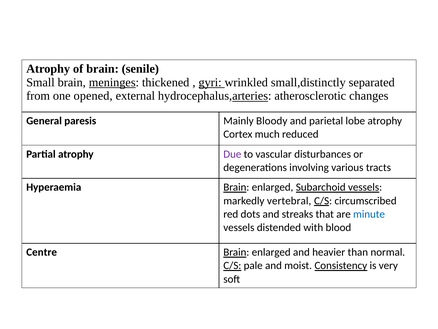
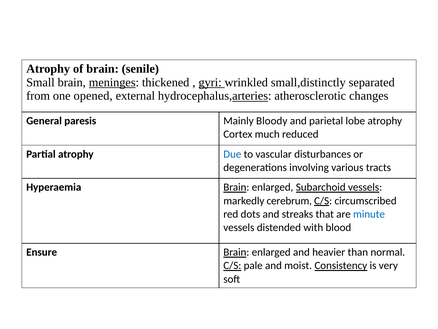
Due colour: purple -> blue (232, 154)
vertebral: vertebral -> cerebrum (289, 200)
Centre: Centre -> Ensure (42, 252)
